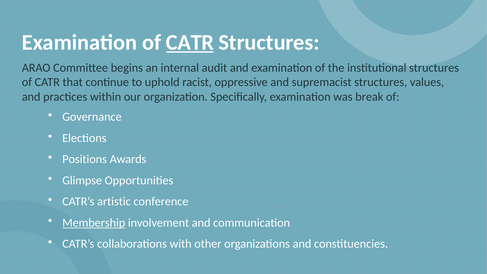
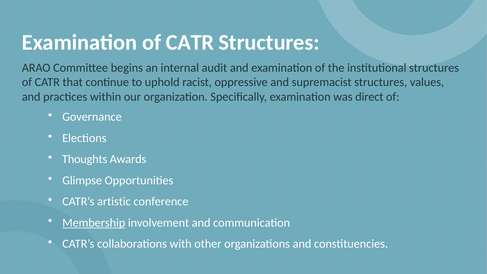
CATR underline: present -> none (190, 42)
break: break -> direct (369, 97)
Positions: Positions -> Thoughts (85, 159)
